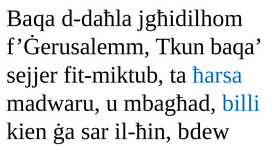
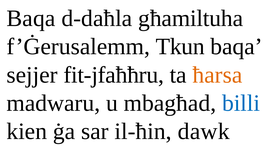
jgħidilhom: jgħidilhom -> għamiltuha (191, 18)
fit-miktub: fit-miktub -> fit-jfaħħru (114, 75)
ħarsa colour: blue -> orange (217, 75)
bdew: bdew -> dawk (204, 132)
